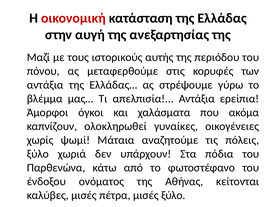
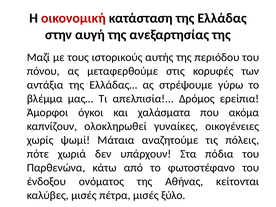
απελπισία Αντάξια: Αντάξια -> Δρόμος (197, 99)
ξύλο: ξύλο -> πότε (38, 154)
